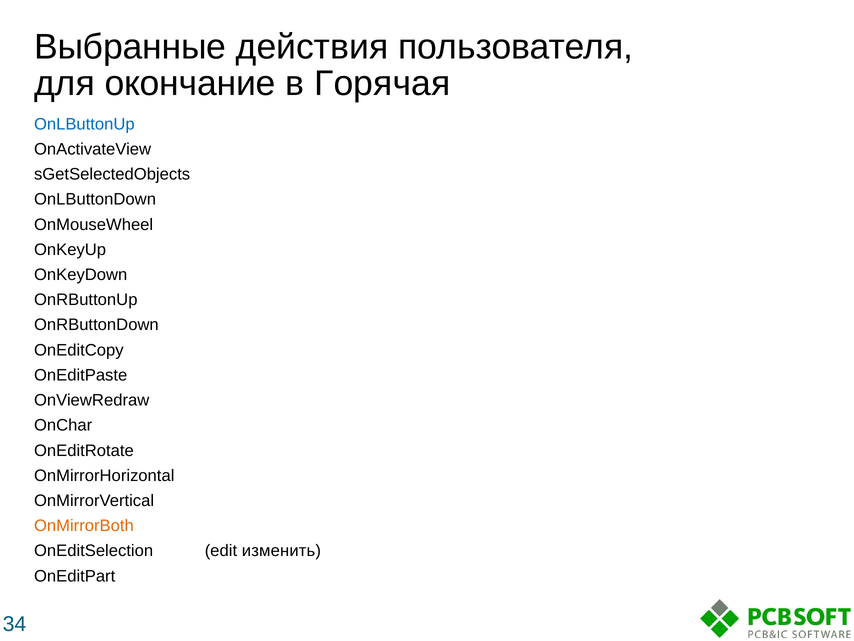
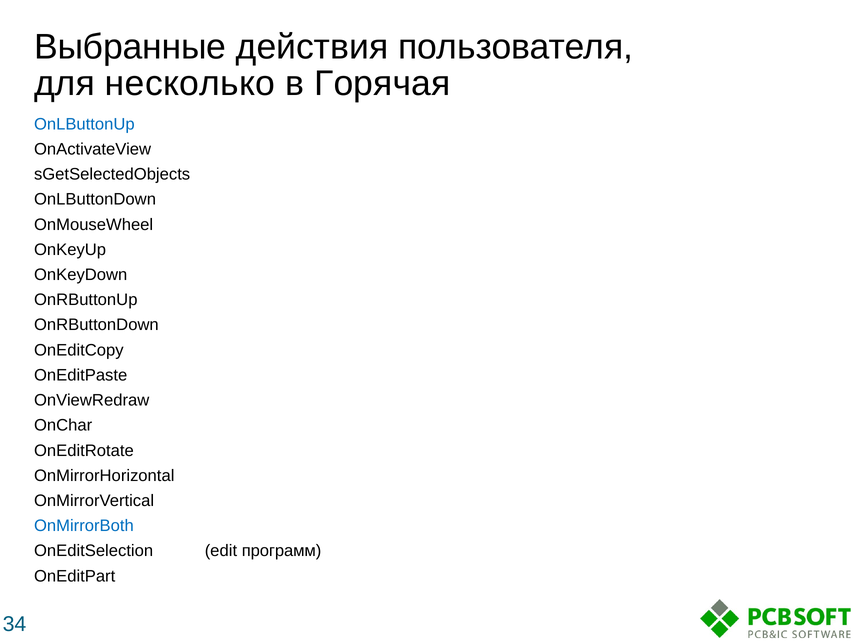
окончание: окончание -> несколько (190, 84)
OnMirrorBoth colour: orange -> blue (84, 525)
изменить: изменить -> программ (282, 550)
